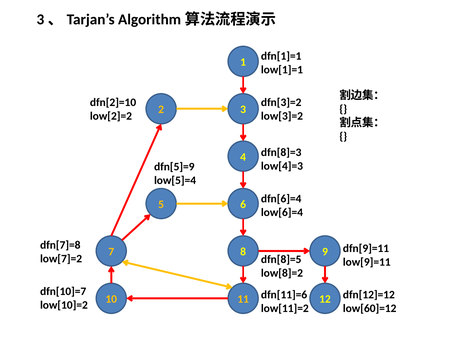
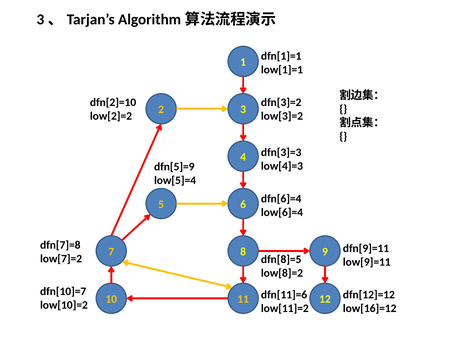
dfn[8]=3: dfn[8]=3 -> dfn[3]=3 (281, 152)
low[60]=12: low[60]=12 -> low[16]=12 (370, 309)
